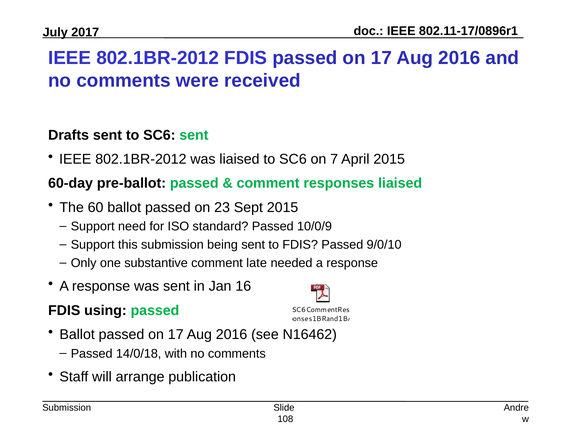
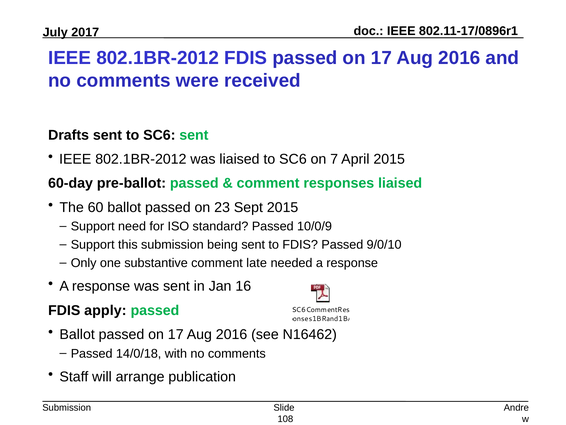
using: using -> apply (105, 310)
